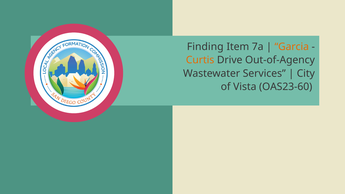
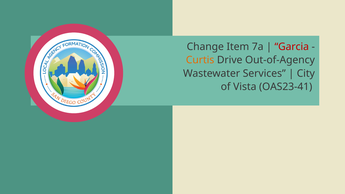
Finding: Finding -> Change (205, 47)
Garcia colour: orange -> red (292, 47)
OAS23-60: OAS23-60 -> OAS23-41 (286, 87)
